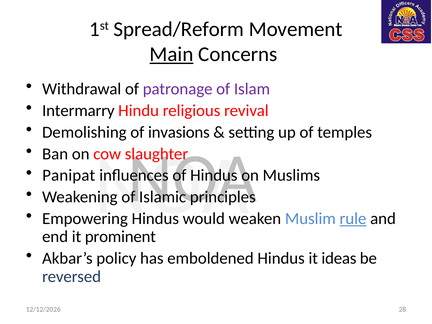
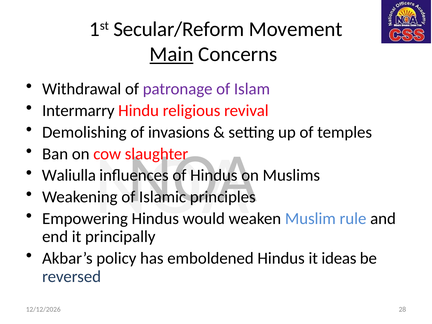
Spread/Reform: Spread/Reform -> Secular/Reform (179, 29)
Panipat: Panipat -> Waliulla (69, 175)
rule underline: present -> none (353, 219)
prominent: prominent -> principally (120, 237)
